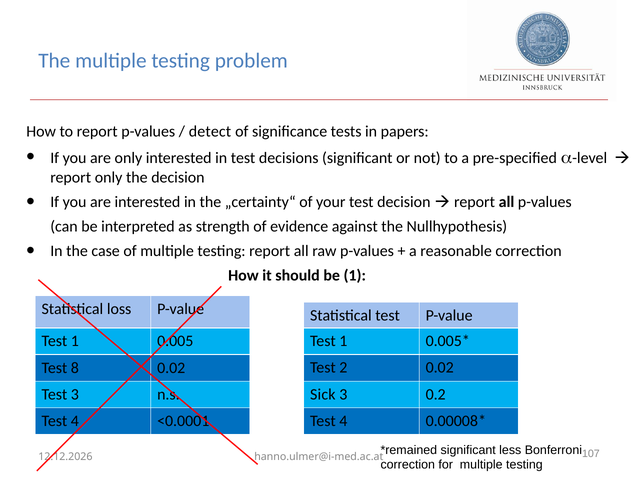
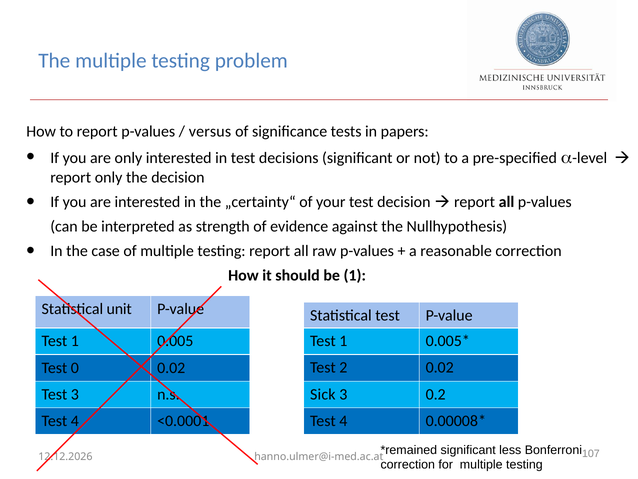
detect: detect -> versus (210, 131)
loss: loss -> unit (119, 309)
8: 8 -> 0 (75, 367)
